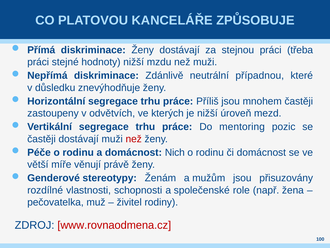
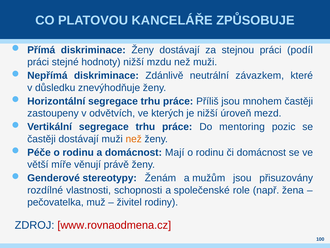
třeba: třeba -> podíl (300, 50)
případnou: případnou -> závazkem (260, 76)
než colour: red -> orange (134, 139)
Nich: Nich -> Mají (175, 152)
